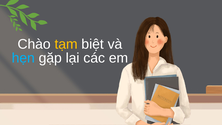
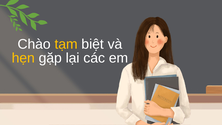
hẹn colour: light blue -> yellow (23, 58)
